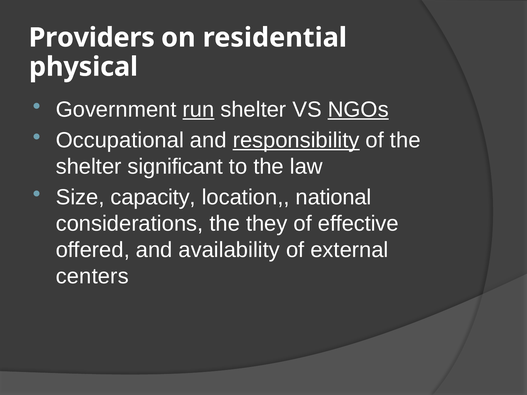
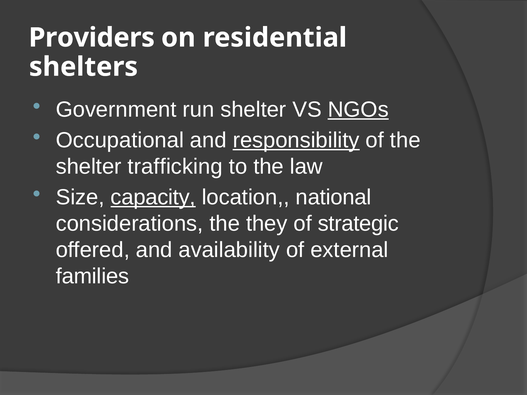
physical: physical -> shelters (83, 67)
run underline: present -> none (198, 110)
significant: significant -> trafficking (175, 167)
capacity underline: none -> present (153, 197)
effective: effective -> strategic (358, 224)
centers: centers -> families (92, 276)
